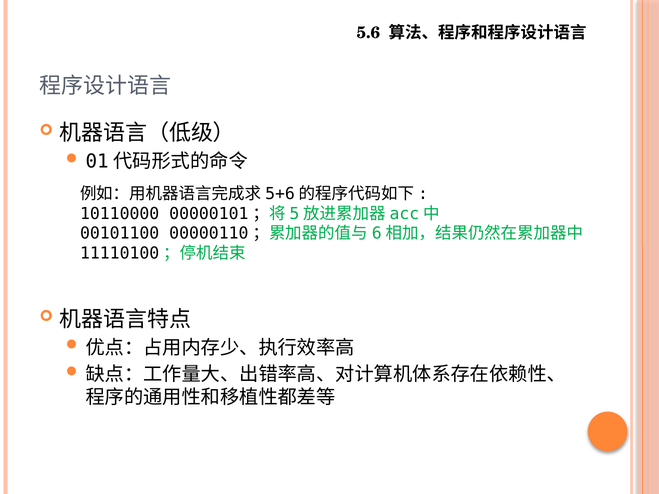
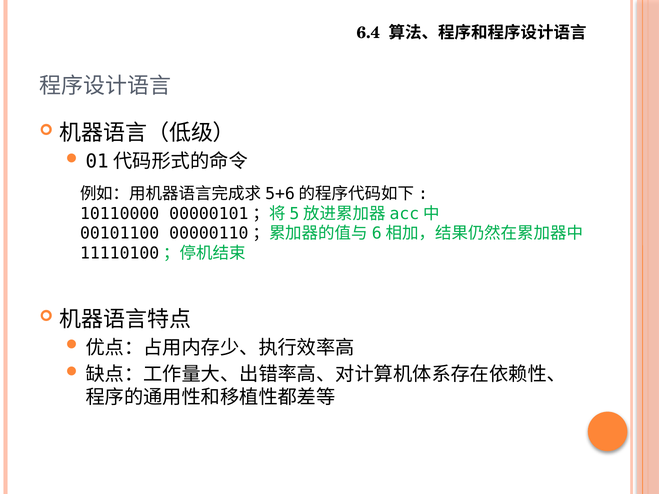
5.6: 5.6 -> 6.4 (368, 33)
